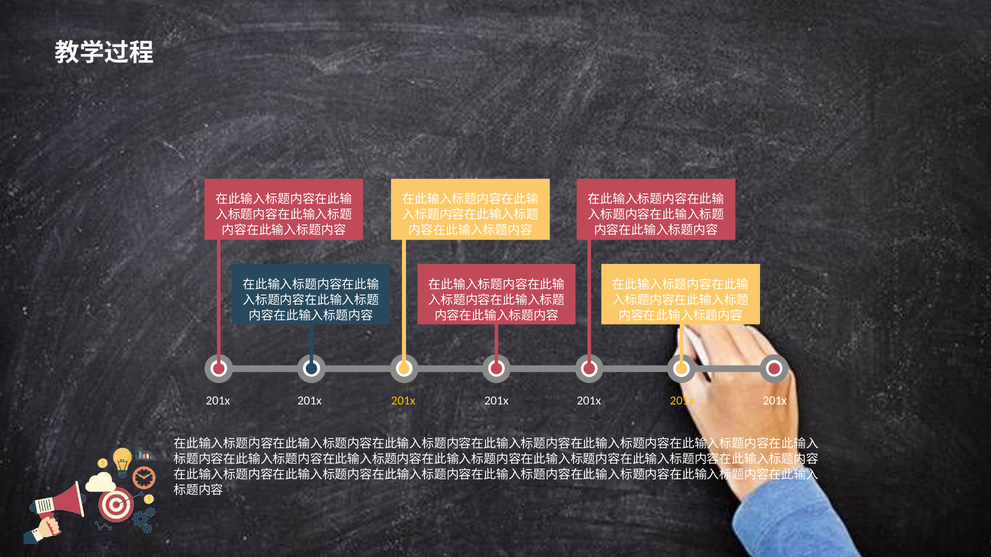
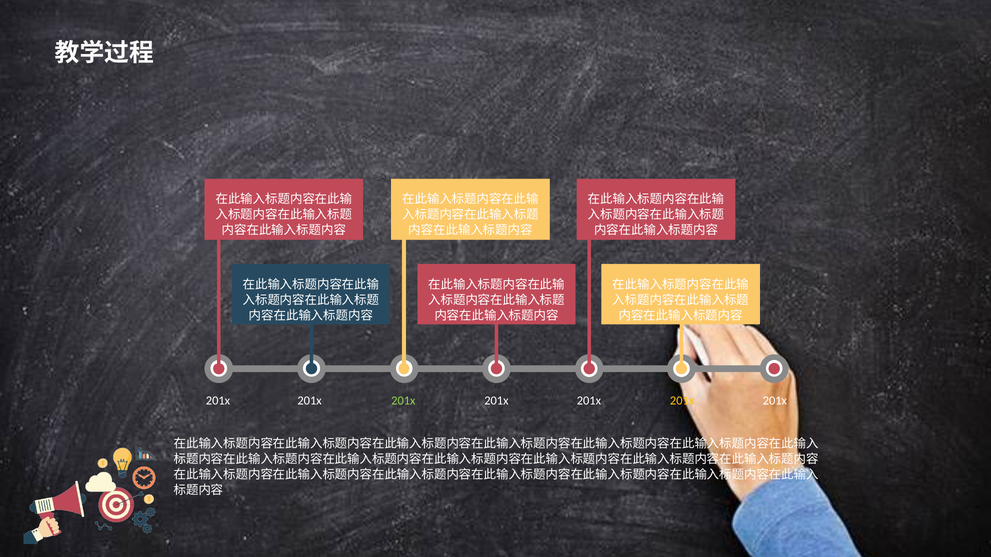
201x colour: yellow -> light green (403, 401)
